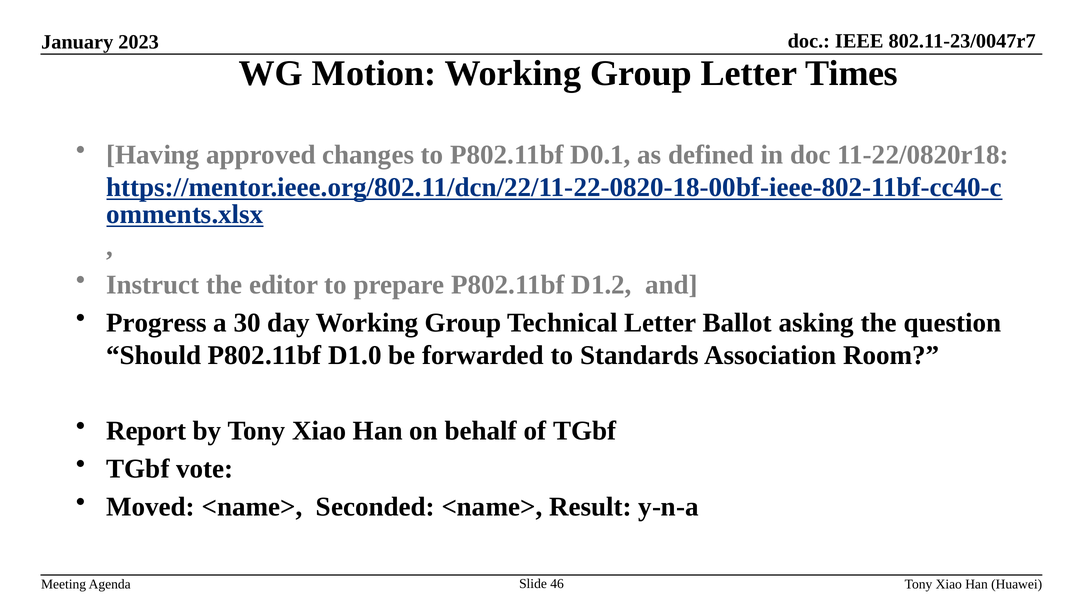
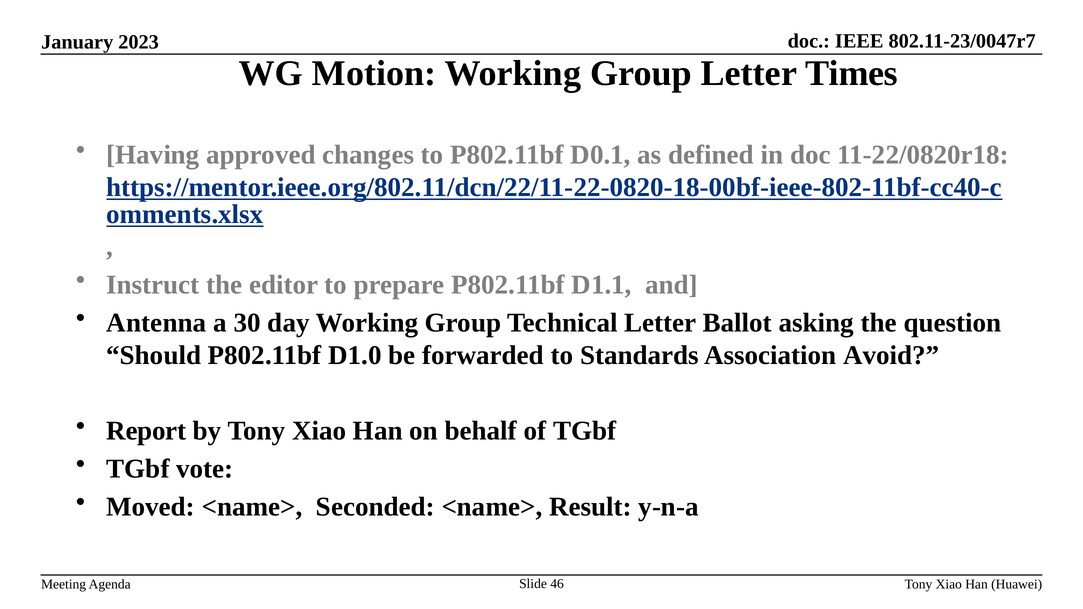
D1.2: D1.2 -> D1.1 (602, 285)
Progress: Progress -> Antenna (156, 323)
Room: Room -> Avoid (891, 355)
